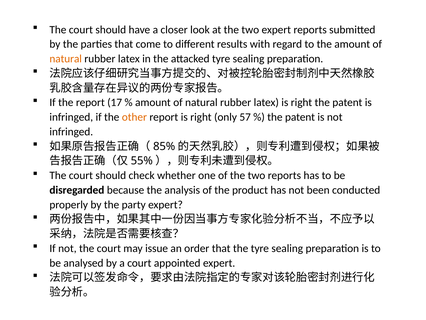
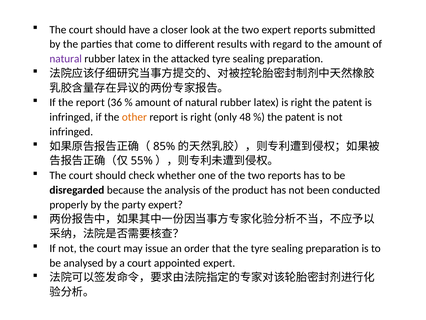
natural colour: orange -> purple (66, 59)
17: 17 -> 36 (115, 102)
57: 57 -> 48 (245, 117)
